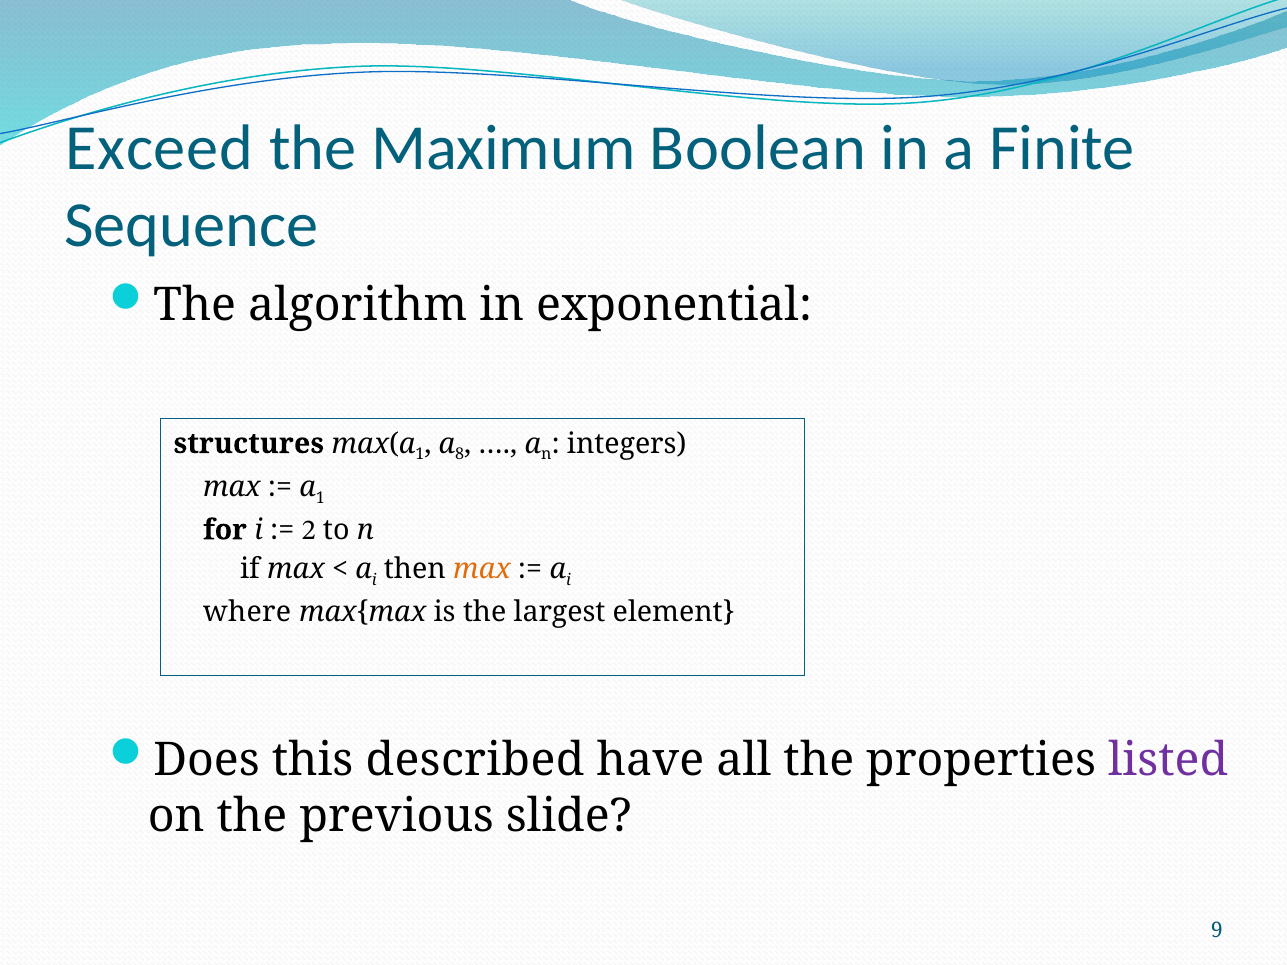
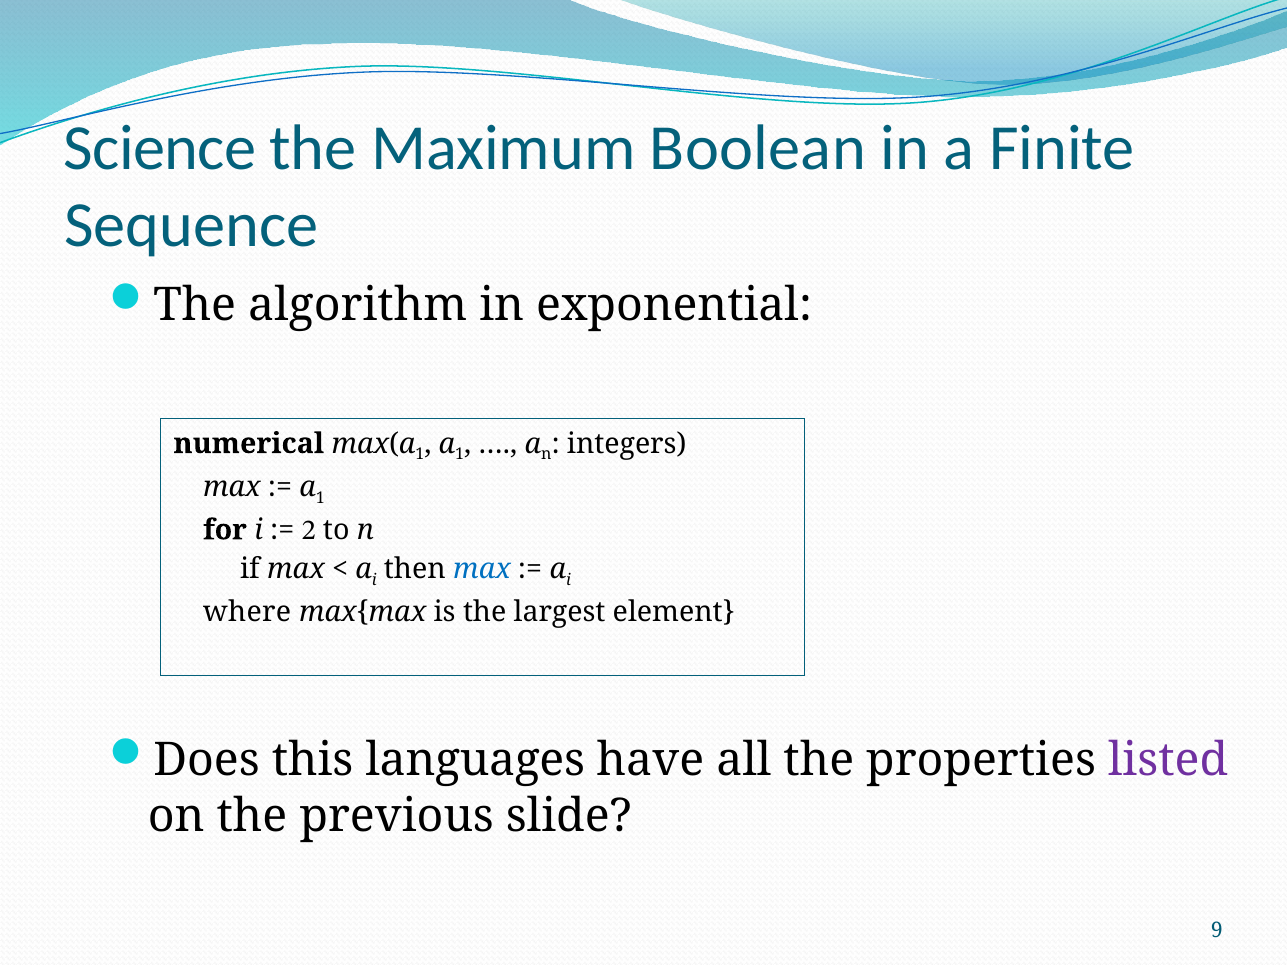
Exceed: Exceed -> Science (160, 149)
structures: structures -> numerical (249, 444)
8: 8 -> 1 (460, 455)
max colour: orange -> blue (482, 569)
described: described -> languages (475, 761)
